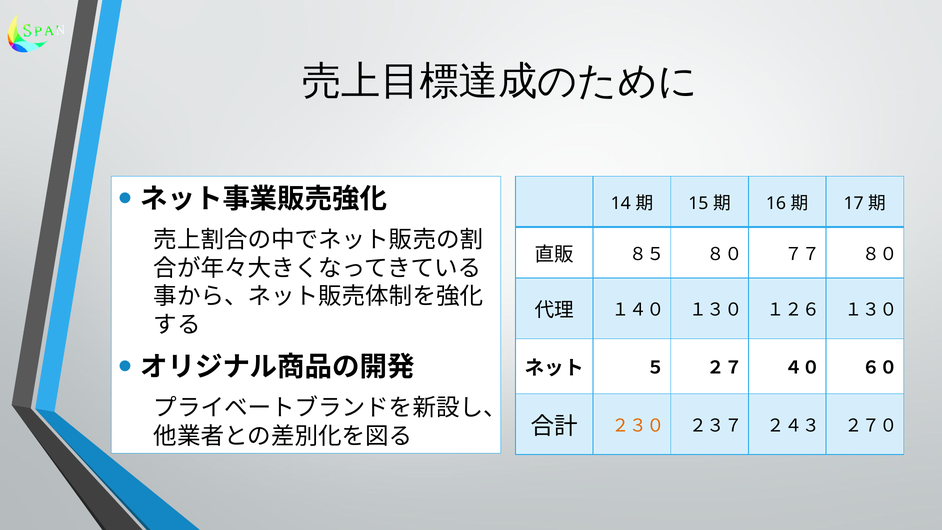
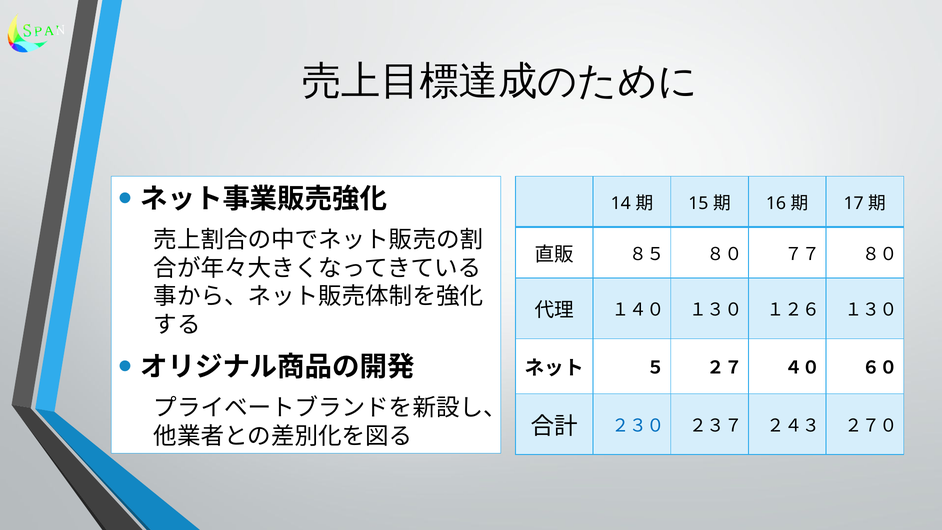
２３０ colour: orange -> blue (638, 426)
